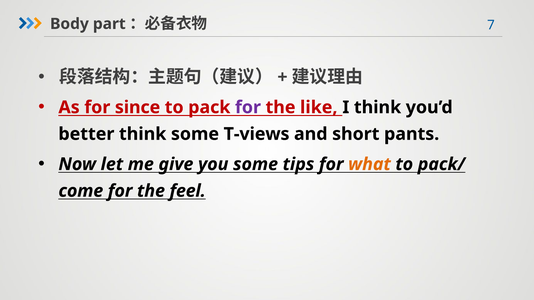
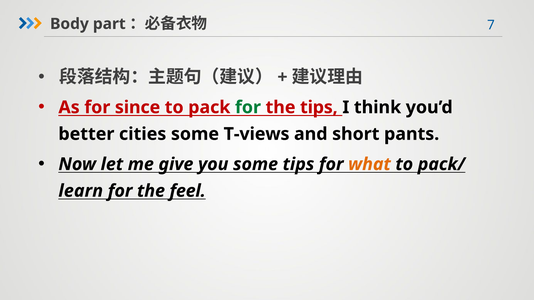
for colour: purple -> green (248, 107)
the like: like -> tips (319, 107)
better think: think -> cities (143, 134)
come: come -> learn (81, 191)
